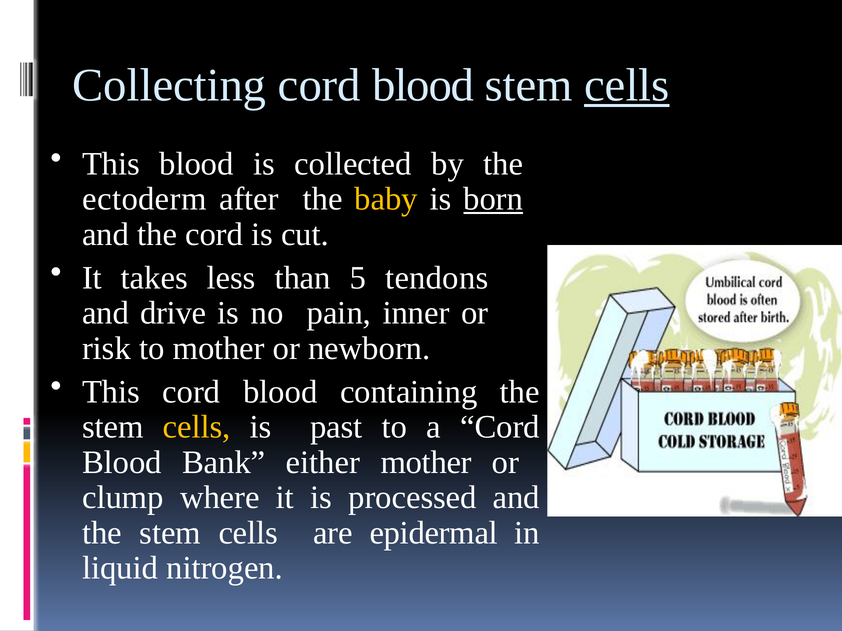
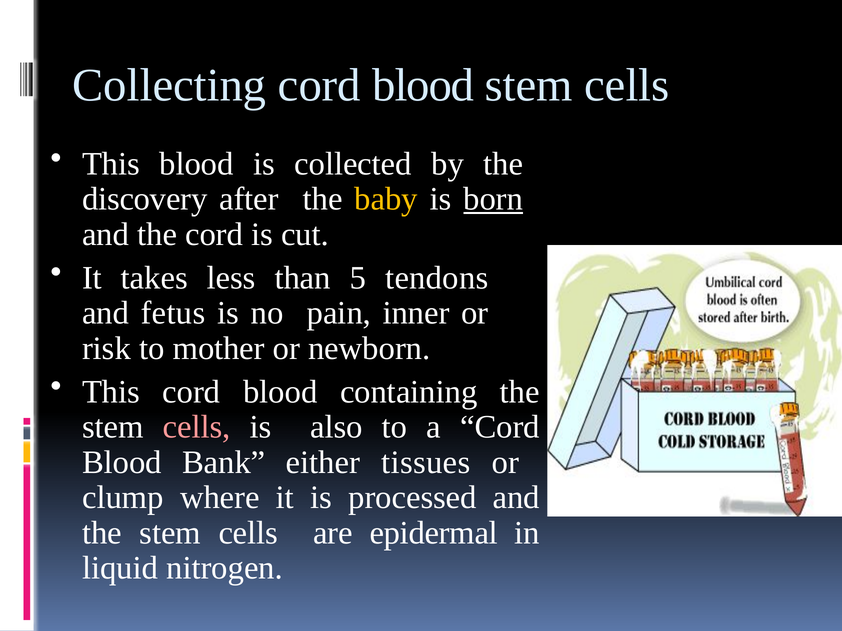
cells underline: present -> none (627, 85)
ectoderm: ectoderm -> discovery (145, 199)
drive: drive -> fetus (173, 313)
cells colour: yellow -> pink (197, 427)
past: past -> also (336, 427)
either mother: mother -> tissues (426, 463)
